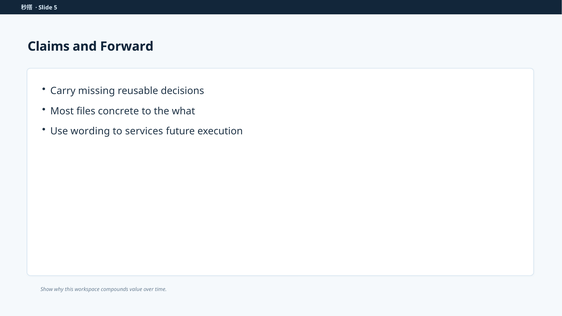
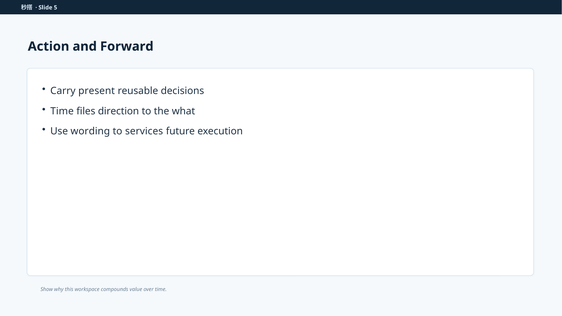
Claims: Claims -> Action (49, 46)
missing: missing -> present (97, 91)
Most: Most -> Time (62, 111)
concrete: concrete -> direction (118, 111)
